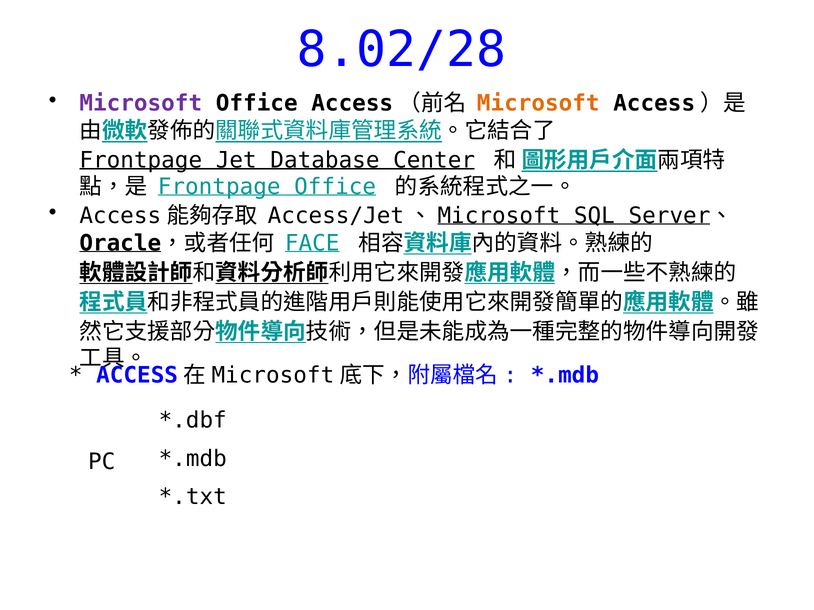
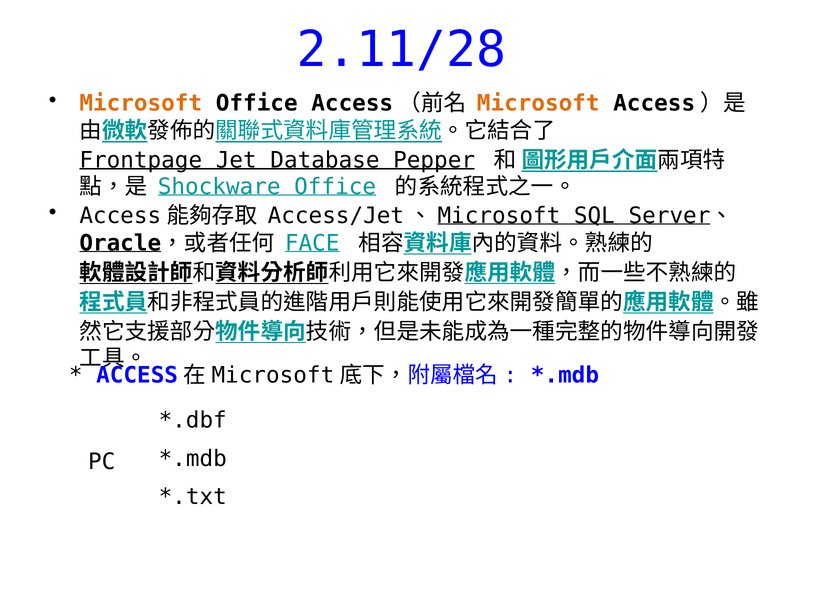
8.02/28: 8.02/28 -> 2.11/28 (401, 50)
Microsoft colour: purple -> orange (141, 103)
Center: Center -> Pepper (434, 161)
Frontpage: Frontpage -> Shockware (219, 187)
